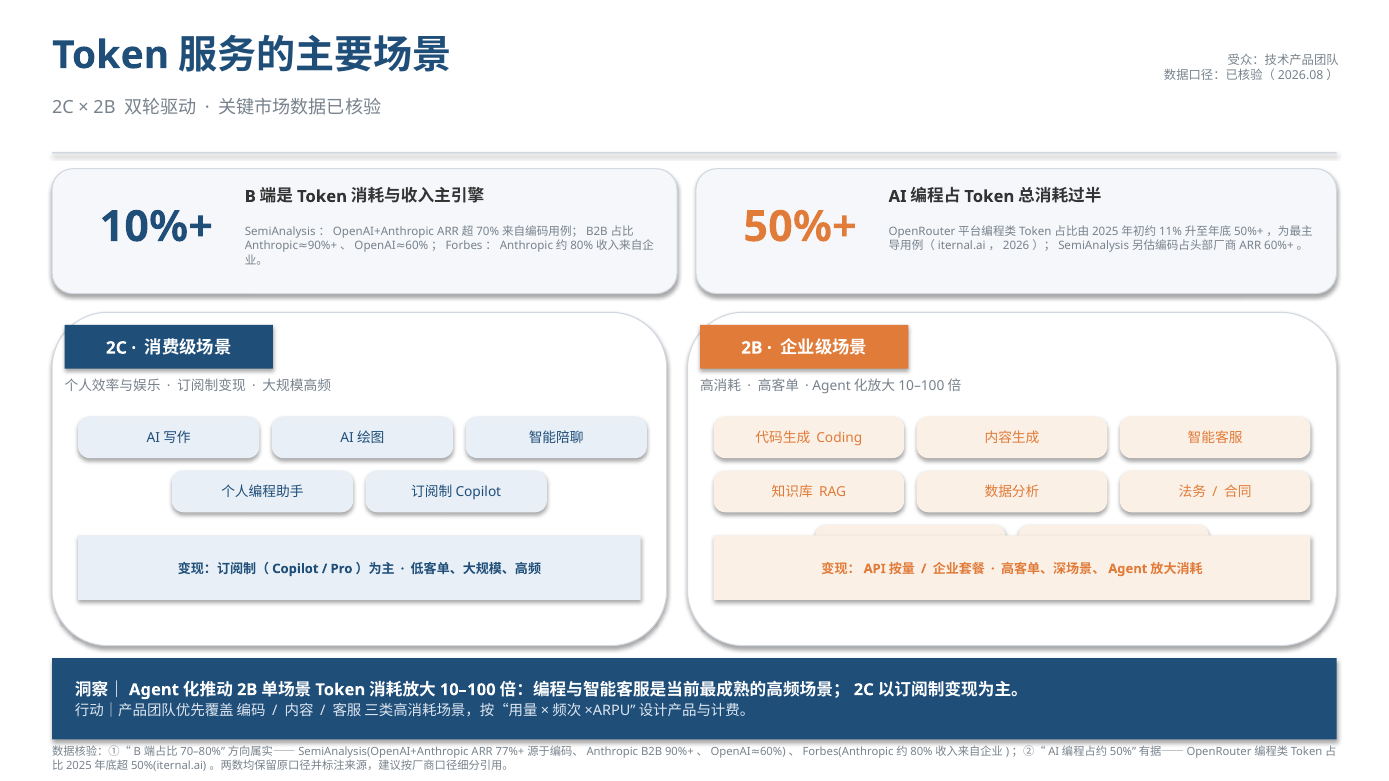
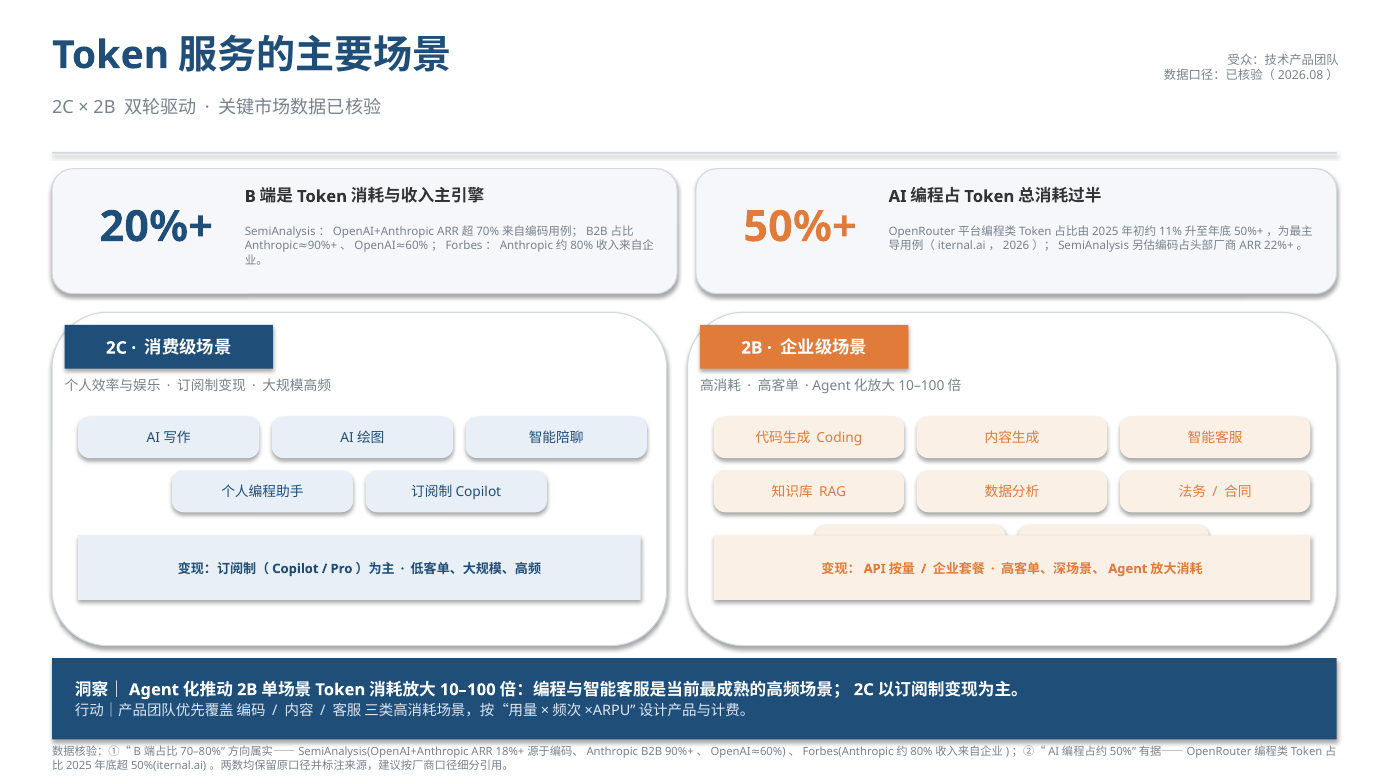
10%+: 10%+ -> 20%+ (156, 227)
60%+: 60%+ -> 22%+ (1279, 246)
77%+: 77%+ -> 18%+ (510, 752)
